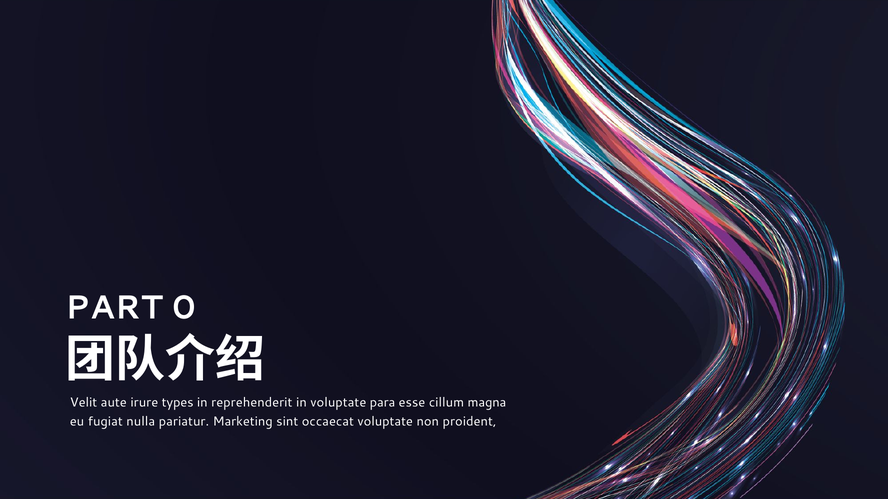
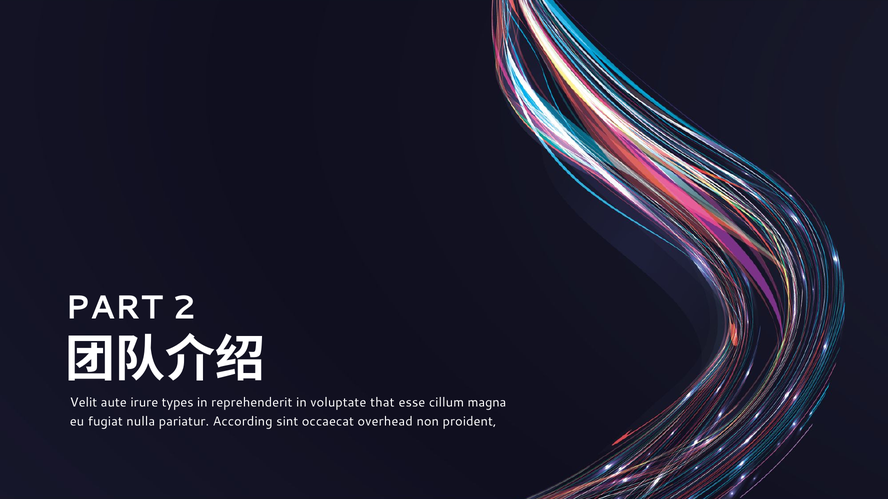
0: 0 -> 2 (184, 308)
para: para -> that (382, 403)
Marketing: Marketing -> According (243, 422)
occaecat voluptate: voluptate -> overhead (385, 422)
